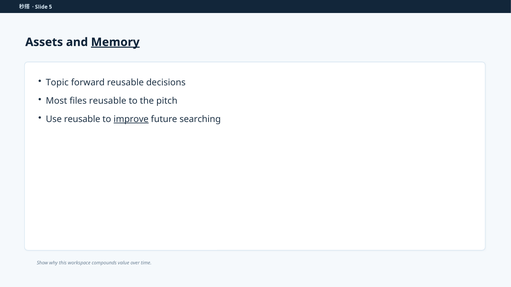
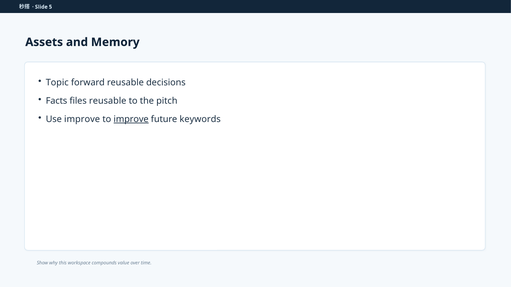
Memory underline: present -> none (115, 42)
Most: Most -> Facts (56, 101)
Use reusable: reusable -> improve (82, 119)
searching: searching -> keywords (200, 119)
